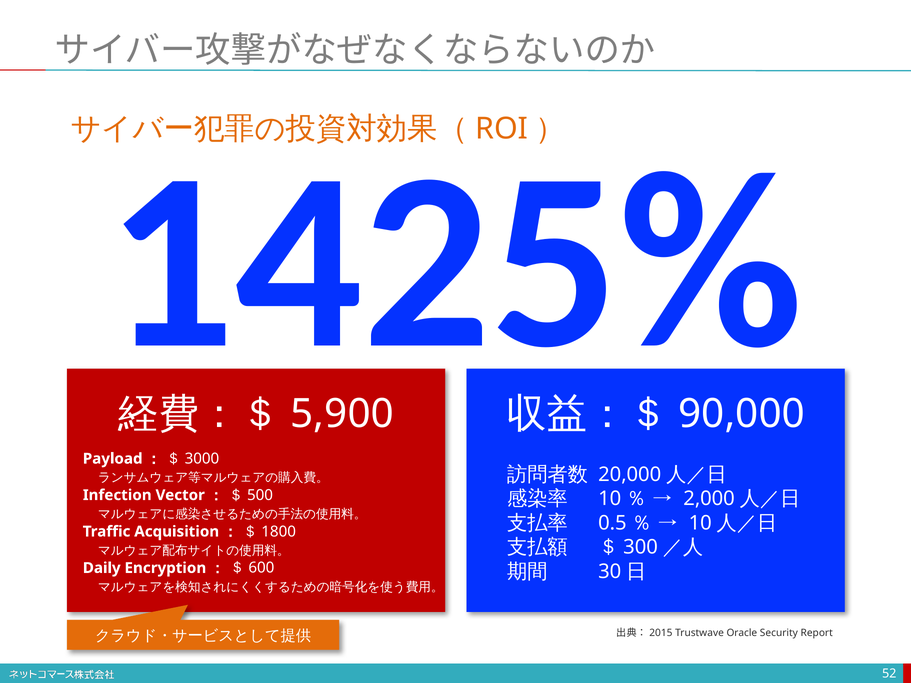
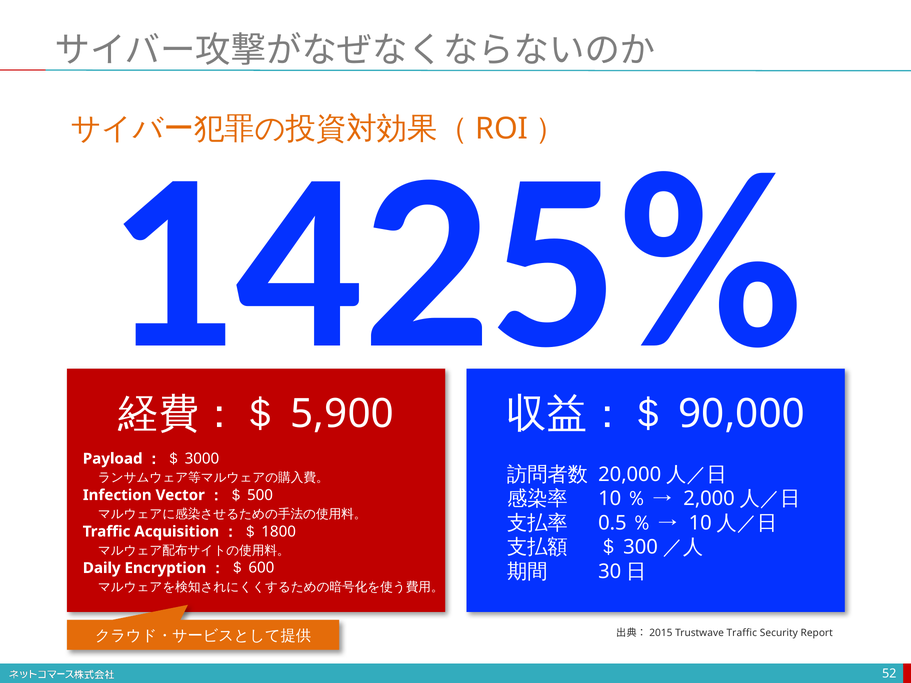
Trustwave Oracle: Oracle -> Traffic (742, 633)
